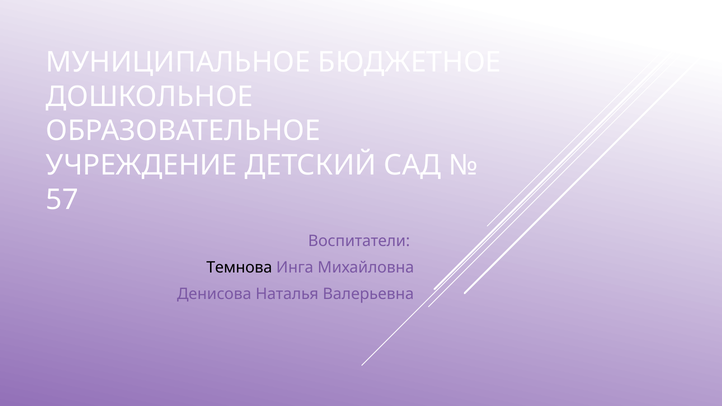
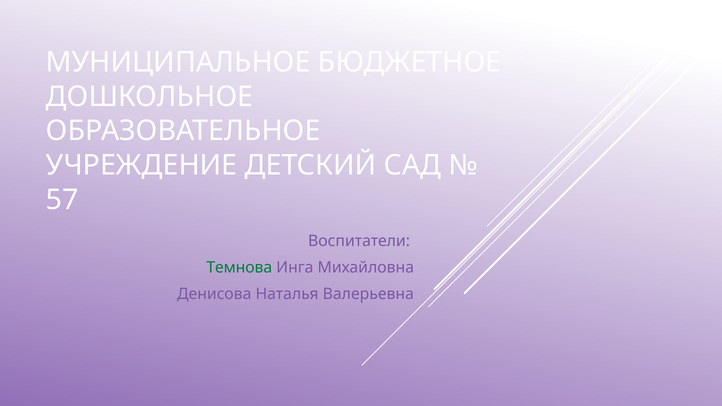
Темнова colour: black -> green (239, 268)
